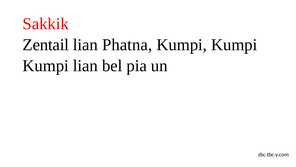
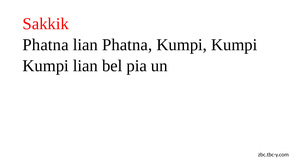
Zentail: Zentail -> Phatna (46, 45)
